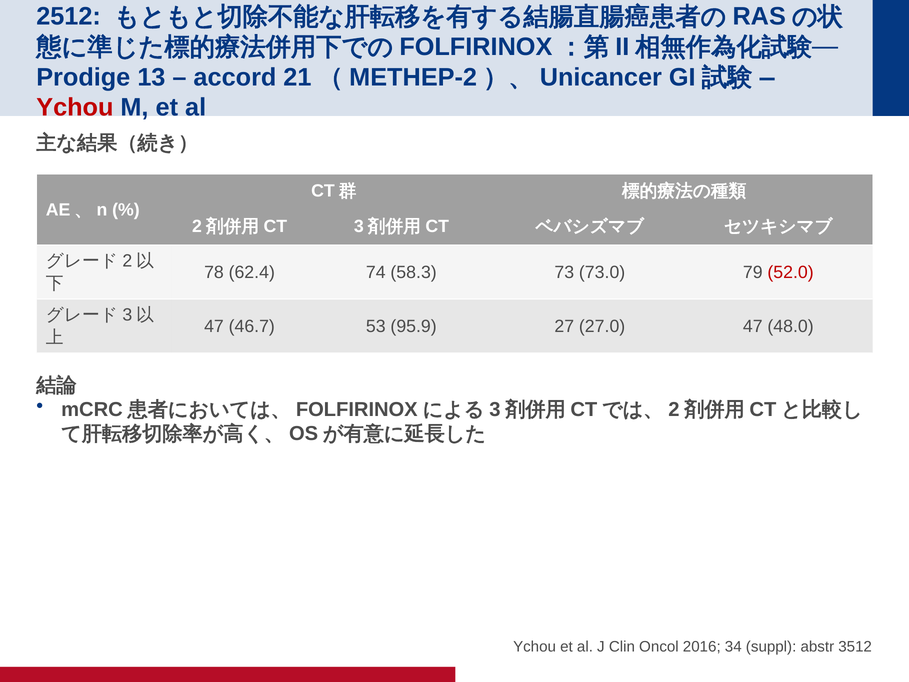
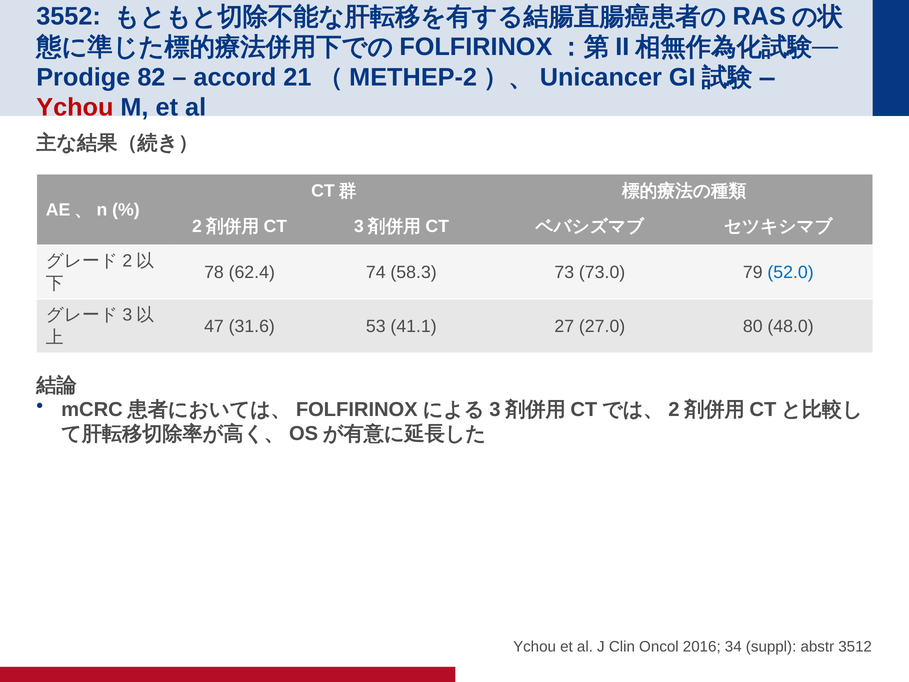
2512: 2512 -> 3552 (69, 17)
13: 13 -> 82 (151, 77)
52.0 colour: red -> blue (791, 272)
46.7: 46.7 -> 31.6 (252, 326)
95.9: 95.9 -> 41.1 (414, 326)
27.0 47: 47 -> 80 (753, 326)
